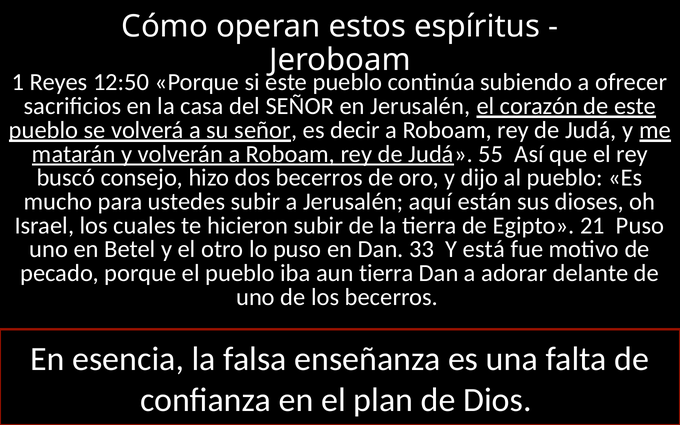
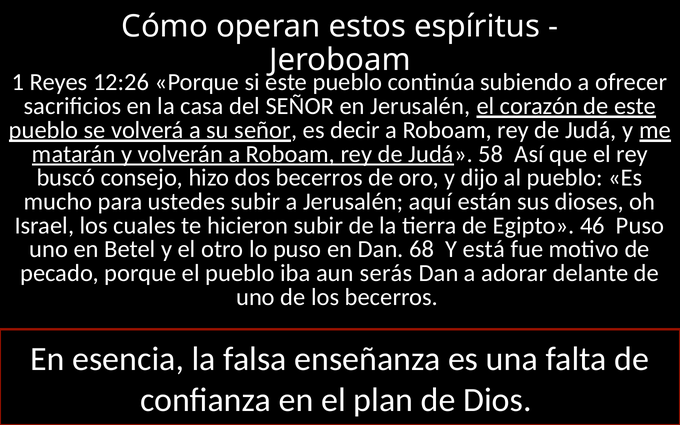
12:50: 12:50 -> 12:26 (121, 82)
55: 55 -> 58 (491, 154)
21: 21 -> 46 (592, 226)
33: 33 -> 68 (422, 249)
aun tierra: tierra -> serás (386, 273)
